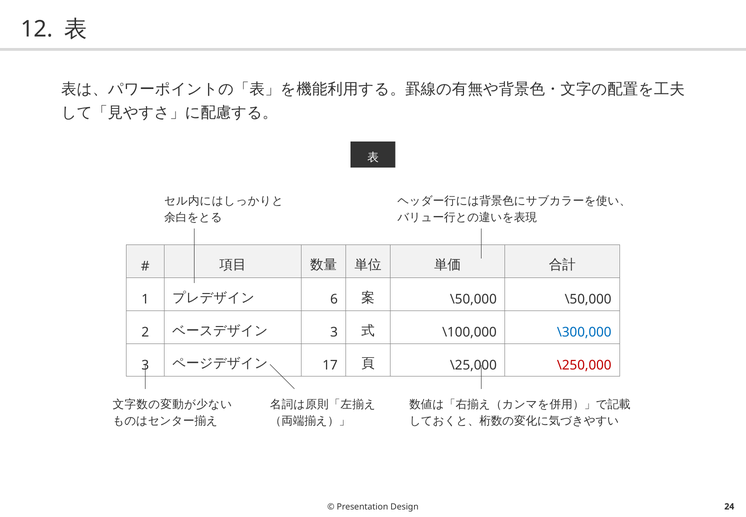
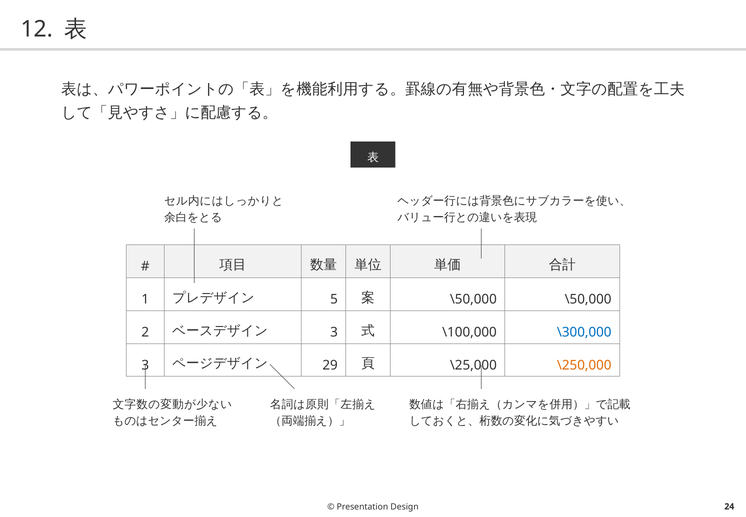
6: 6 -> 5 (334, 299)
17: 17 -> 29 (330, 365)
\250,000 colour: red -> orange (584, 365)
